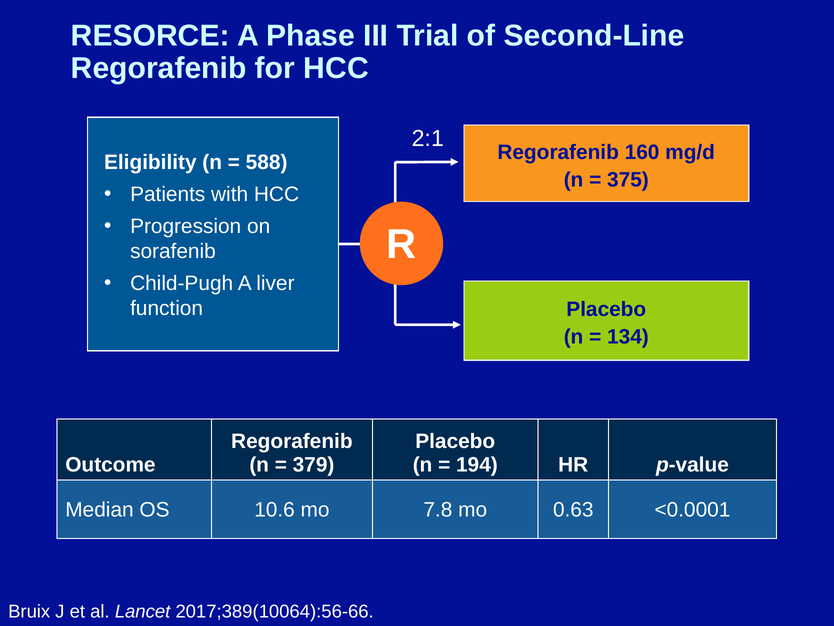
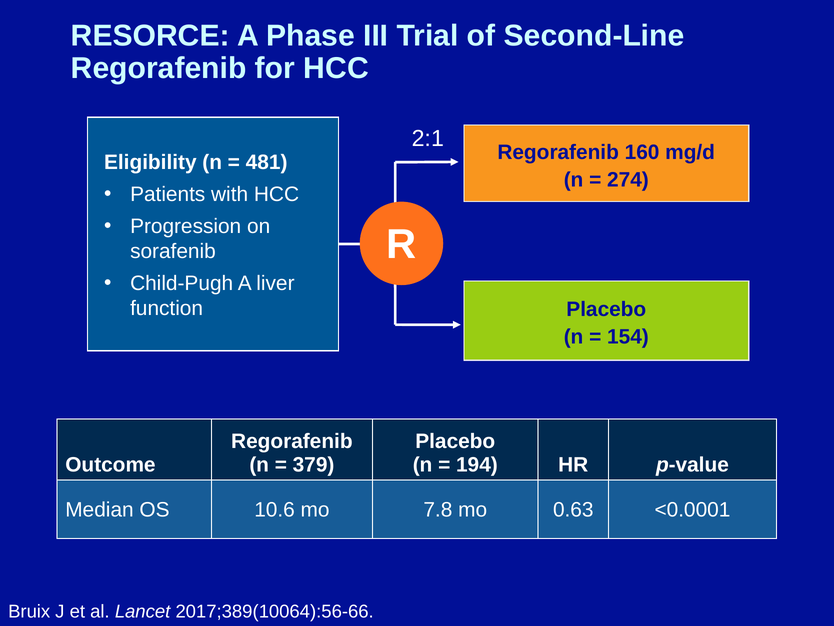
588: 588 -> 481 (267, 162)
375: 375 -> 274 (628, 180)
134: 134 -> 154 (628, 337)
